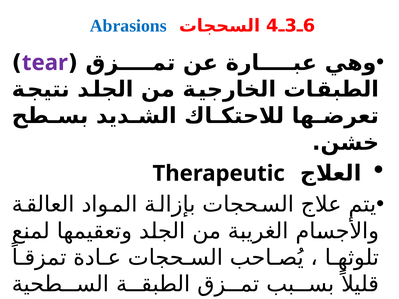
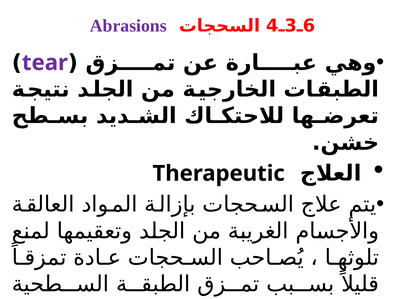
Abrasions colour: blue -> purple (128, 26)
